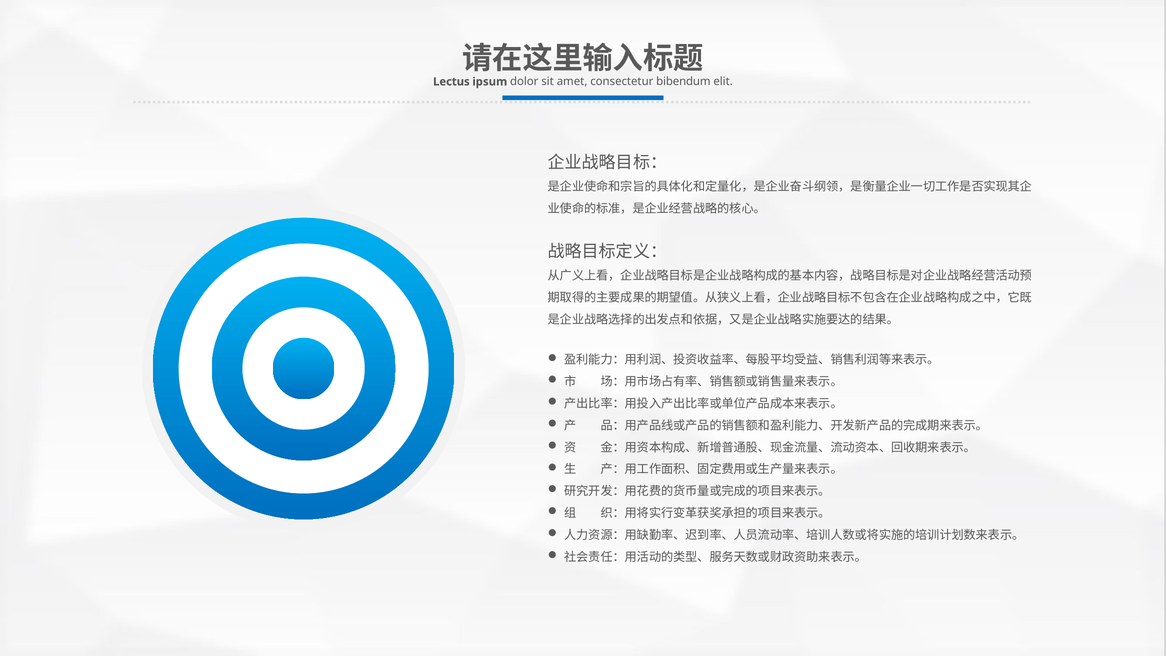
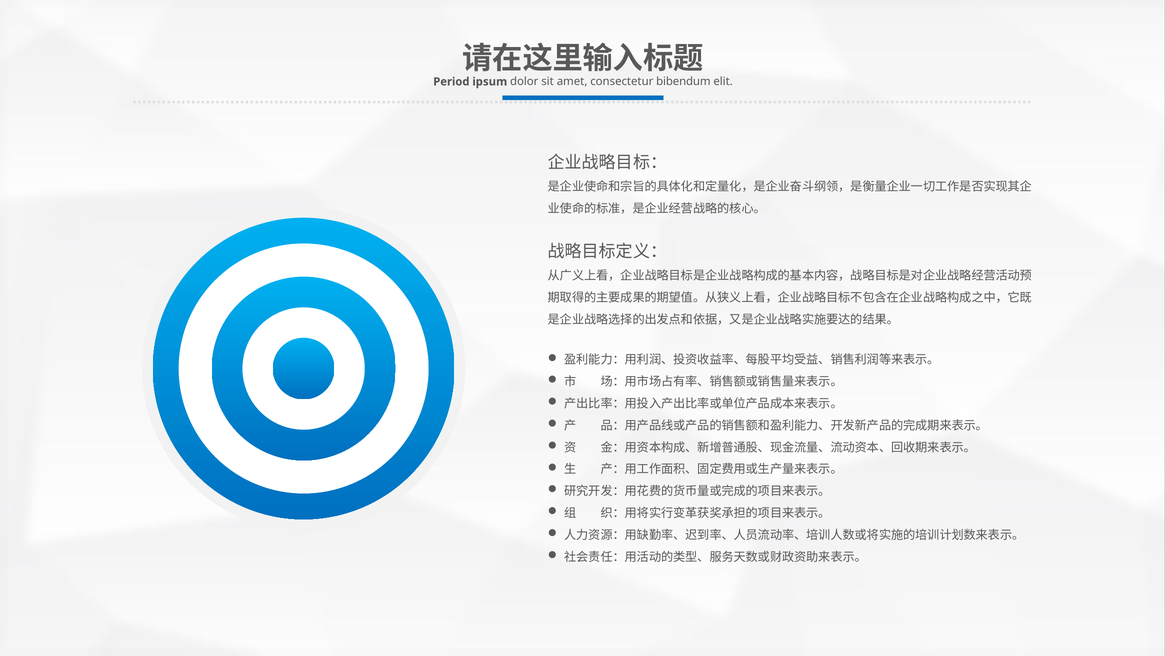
Lectus: Lectus -> Period (451, 82)
